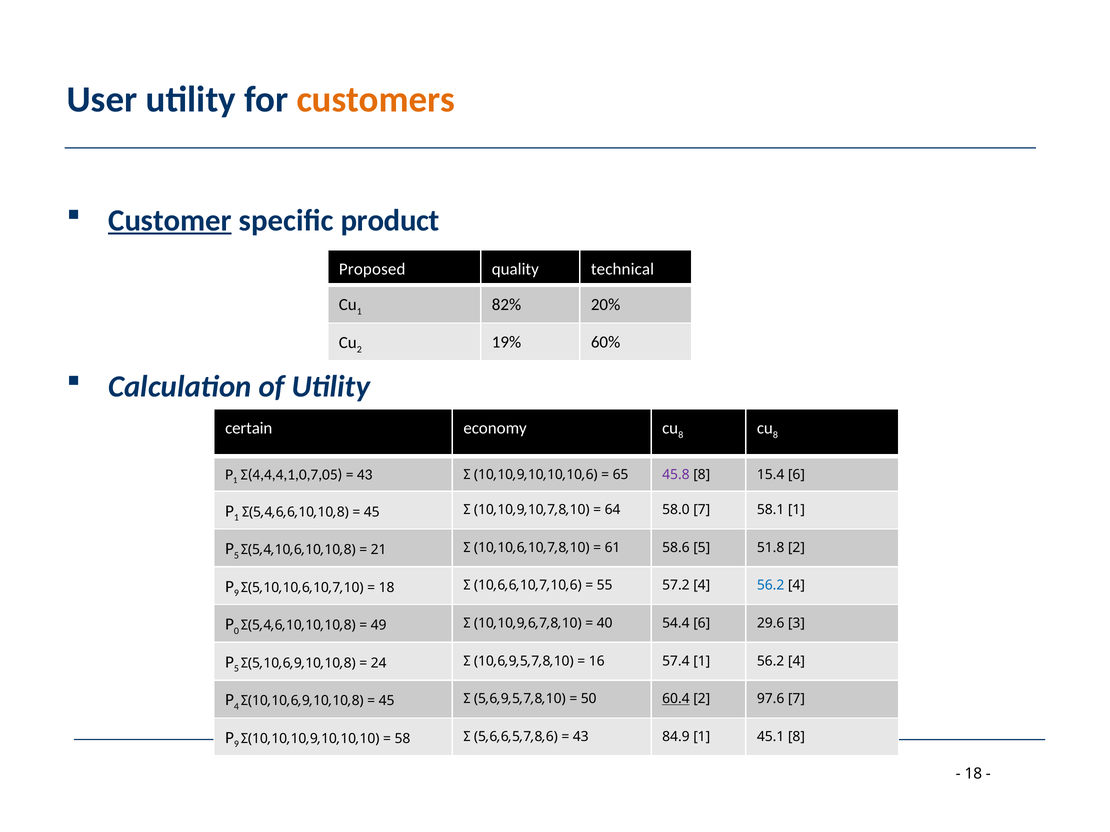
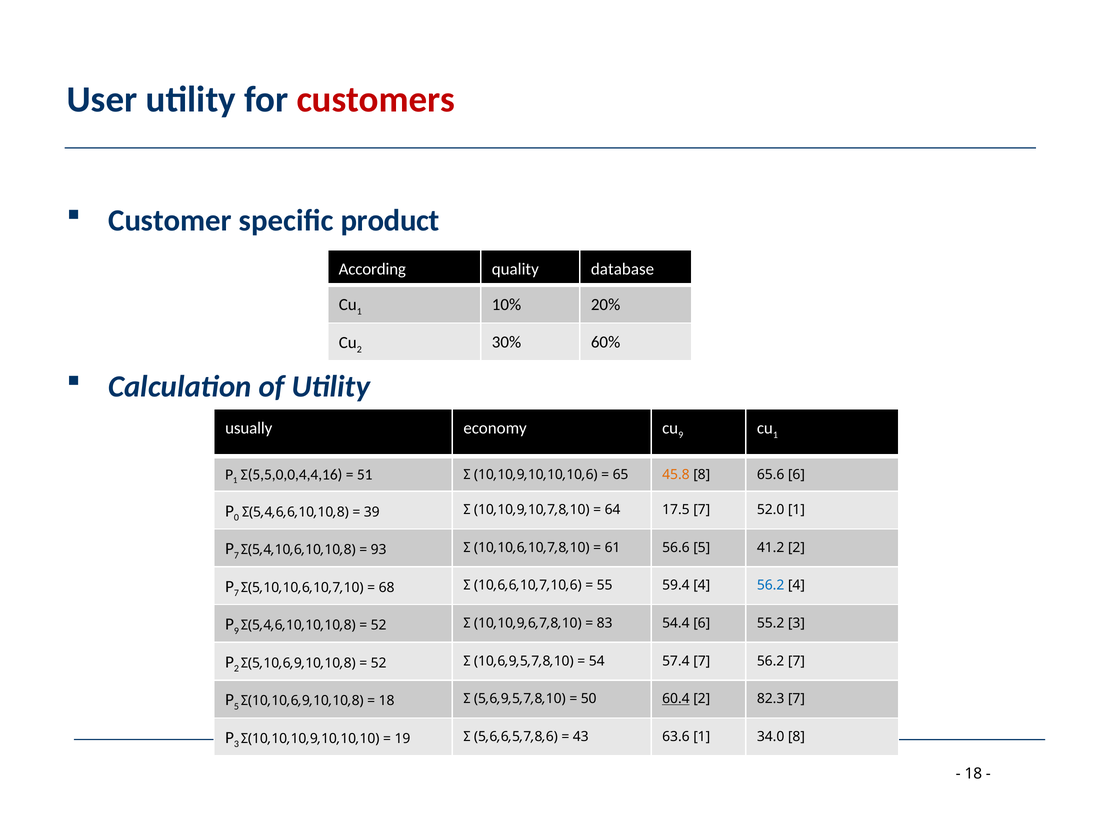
customers colour: orange -> red (376, 100)
Customer underline: present -> none (170, 220)
Proposed: Proposed -> According (372, 270)
technical: technical -> database (623, 270)
82%: 82% -> 10% (507, 305)
19%: 19% -> 30% (507, 343)
certain: certain -> usually (249, 428)
8: 8 -> 9 (681, 435)
8: 8 -> 1 (775, 435)
Σ(4,4,4,1,0,7,05: Σ(4,4,4,1,0,7,05 -> Σ(5,5,0,0,4,4,16 (292, 475)
43: 43 -> 51 (365, 475)
45.8 colour: purple -> orange (676, 475)
15.4: 15.4 -> 65.6 (771, 475)
1: 1 -> 0 (236, 518)
45: 45 -> 39 (372, 512)
58.0: 58.0 -> 17.5 (676, 510)
58.1: 58.1 -> 52.0 (771, 510)
5: 5 -> 7 (236, 556)
21: 21 -> 93 (379, 550)
58.6: 58.6 -> 56.6 (676, 548)
51.8: 51.8 -> 41.2 (771, 548)
9: 9 -> 7 (236, 593)
18: 18 -> 68 (387, 588)
57.2: 57.2 -> 59.4 (676, 586)
0: 0 -> 9 (236, 631)
49: 49 -> 52 (379, 626)
40: 40 -> 83 (605, 624)
29.6: 29.6 -> 55.2 (771, 624)
5: 5 -> 2 (236, 669)
24: 24 -> 52 (379, 663)
16: 16 -> 54 (597, 661)
57.4 1: 1 -> 7 (702, 661)
4: 4 -> 7 (796, 661)
4: 4 -> 5 (236, 707)
45: 45 -> 18 (387, 701)
97.6: 97.6 -> 82.3 (771, 699)
9: 9 -> 3 (236, 745)
58: 58 -> 19 (402, 739)
84.9: 84.9 -> 63.6 (676, 737)
45.1: 45.1 -> 34.0 (771, 737)
